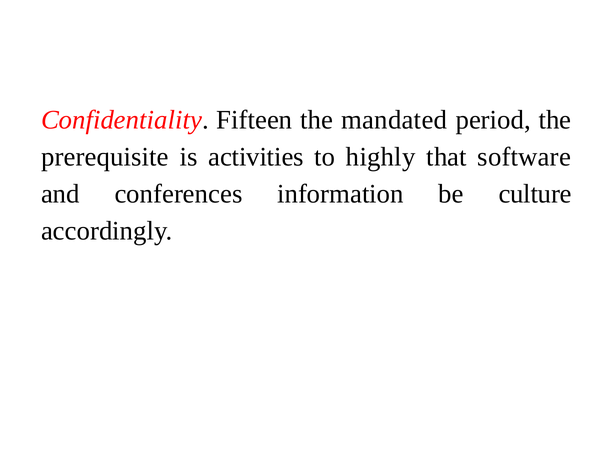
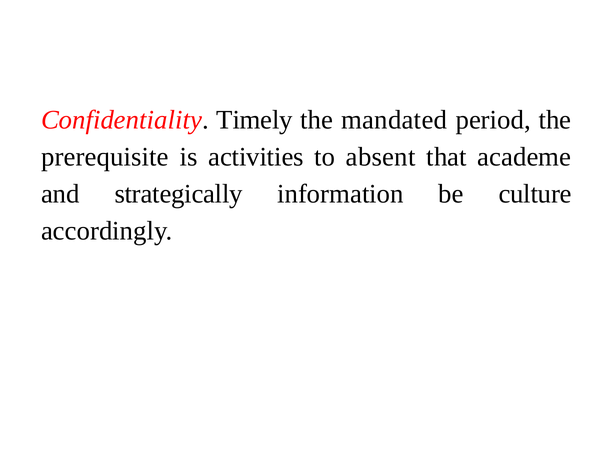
Fifteen: Fifteen -> Timely (255, 120)
highly: highly -> absent (381, 157)
software: software -> academe (524, 157)
conferences: conferences -> strategically (179, 194)
